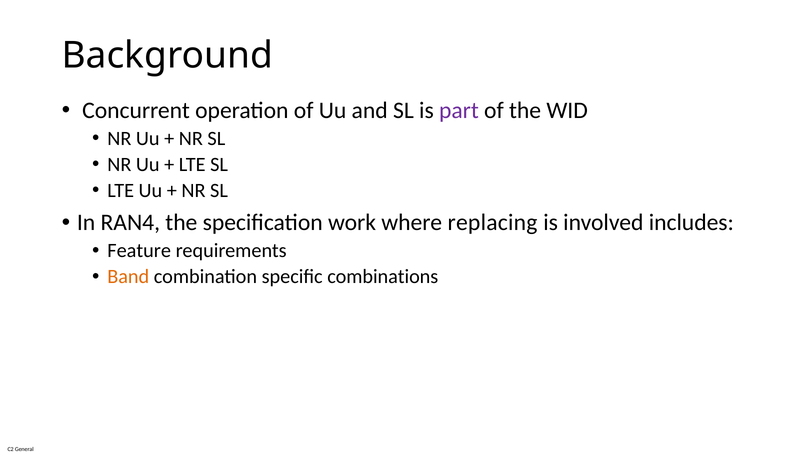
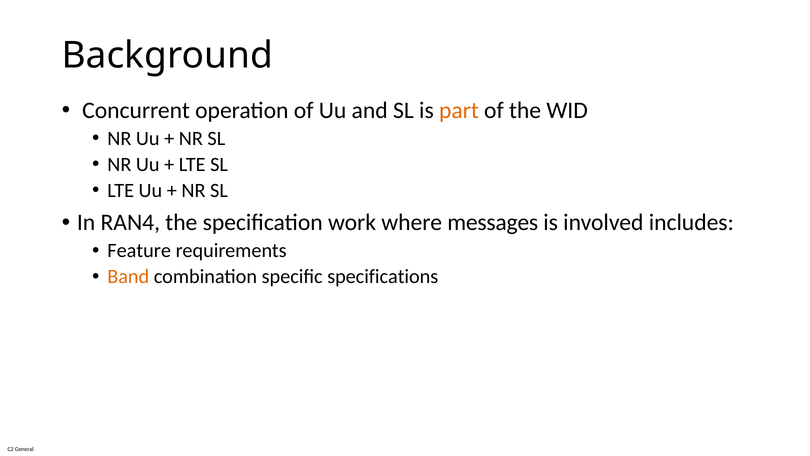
part colour: purple -> orange (459, 110)
replacing: replacing -> messages (493, 222)
combinations: combinations -> specifications (383, 276)
